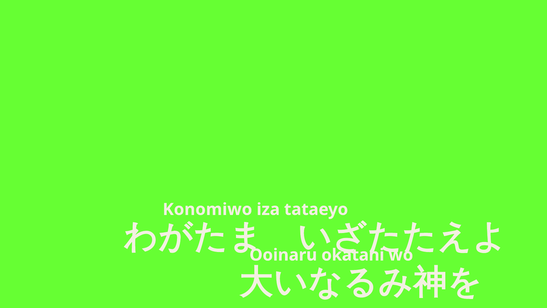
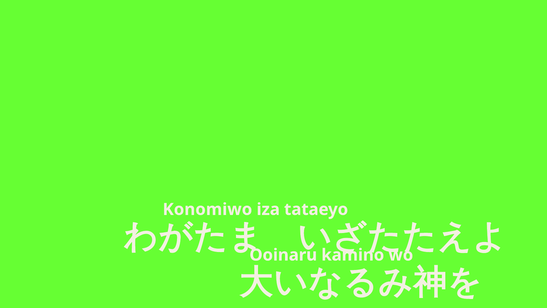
okatani: okatani -> kamino (353, 255)
